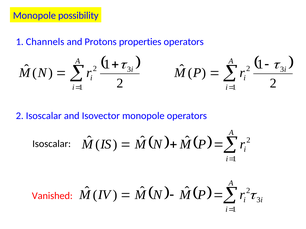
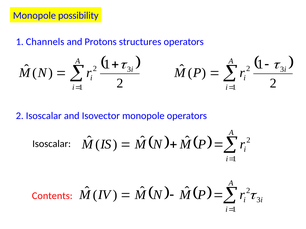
properties: properties -> structures (140, 42)
Vanished: Vanished -> Contents (52, 196)
